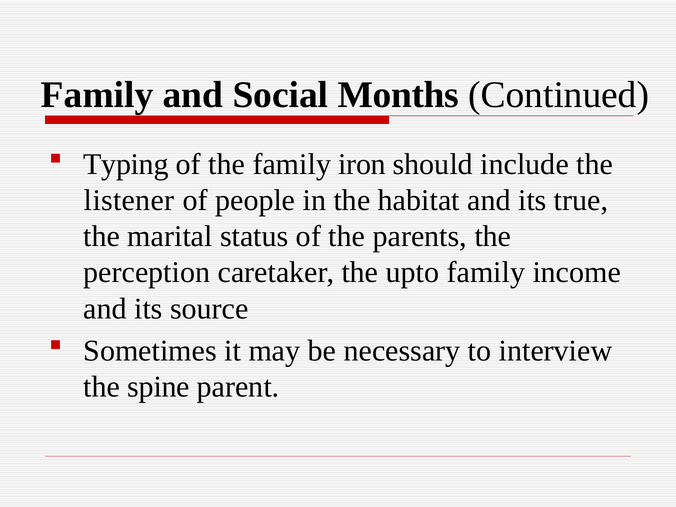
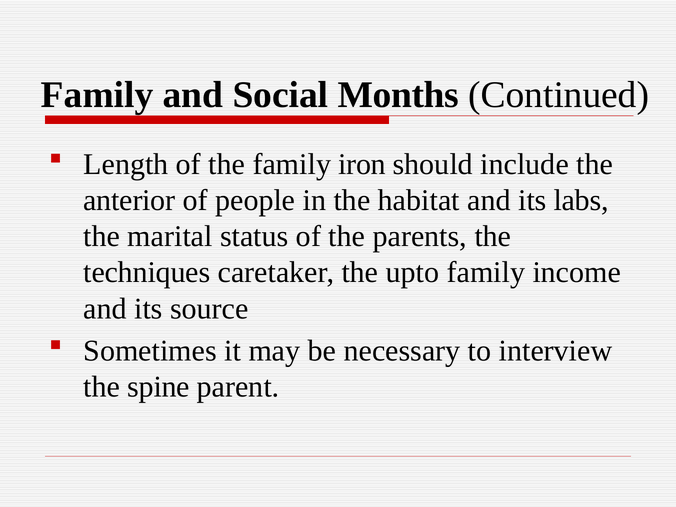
Typing: Typing -> Length (126, 164)
listener: listener -> anterior (129, 200)
true: true -> labs (581, 200)
perception: perception -> techniques (147, 273)
